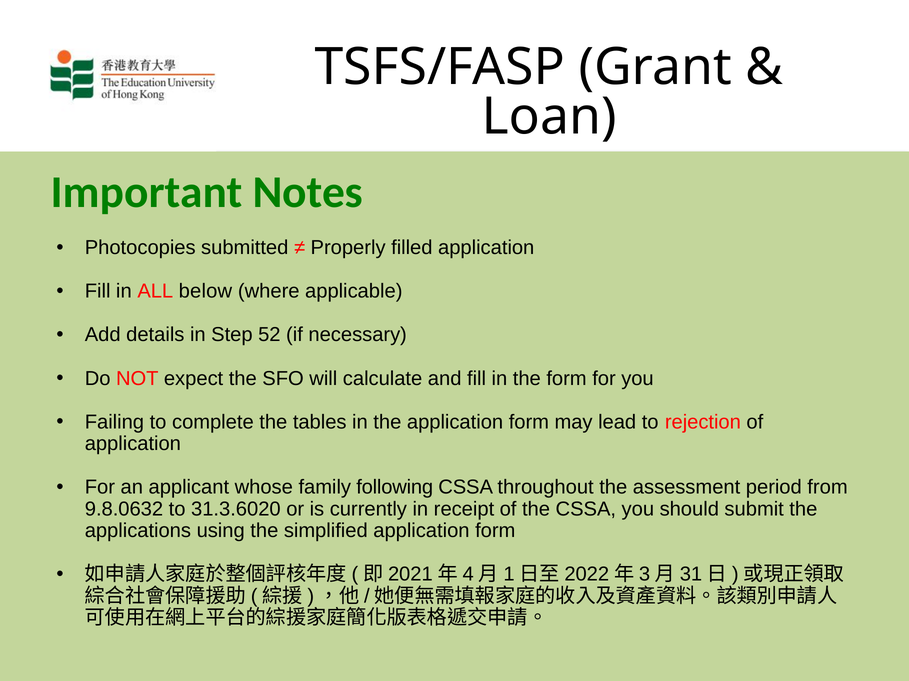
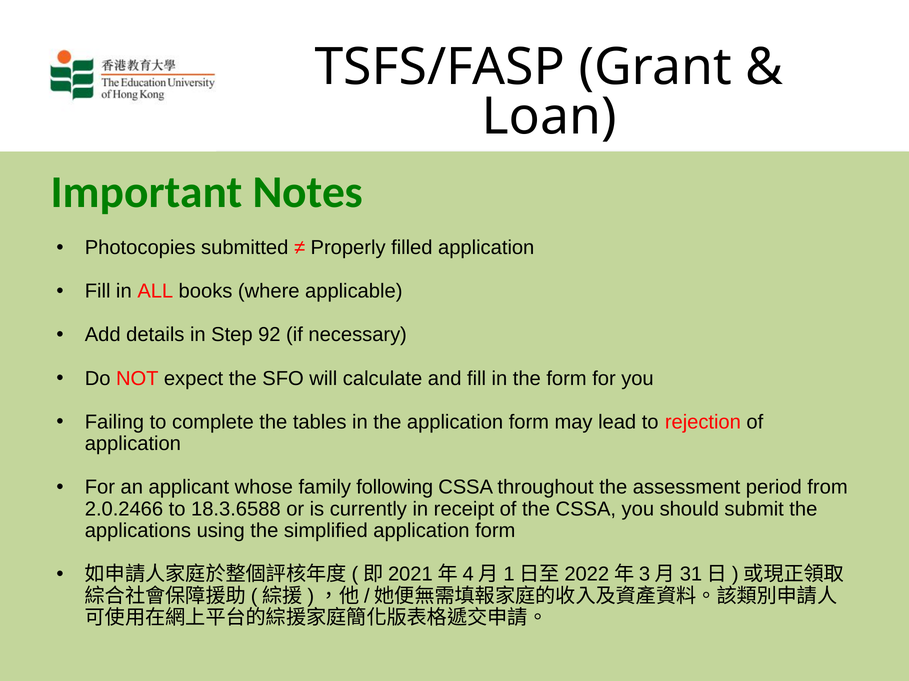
below: below -> books (206, 292)
52: 52 -> 92 (269, 335)
9.8.0632: 9.8.0632 -> 2.0.2466 (124, 510)
31.3.6020: 31.3.6020 -> 18.3.6588 (236, 510)
